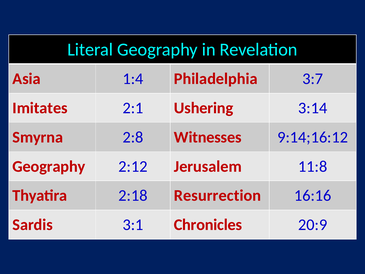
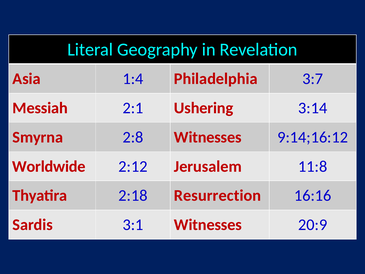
Imitates: Imitates -> Messiah (40, 108)
Geography: Geography -> Worldwide (49, 166)
3:1 Chronicles: Chronicles -> Witnesses (208, 225)
